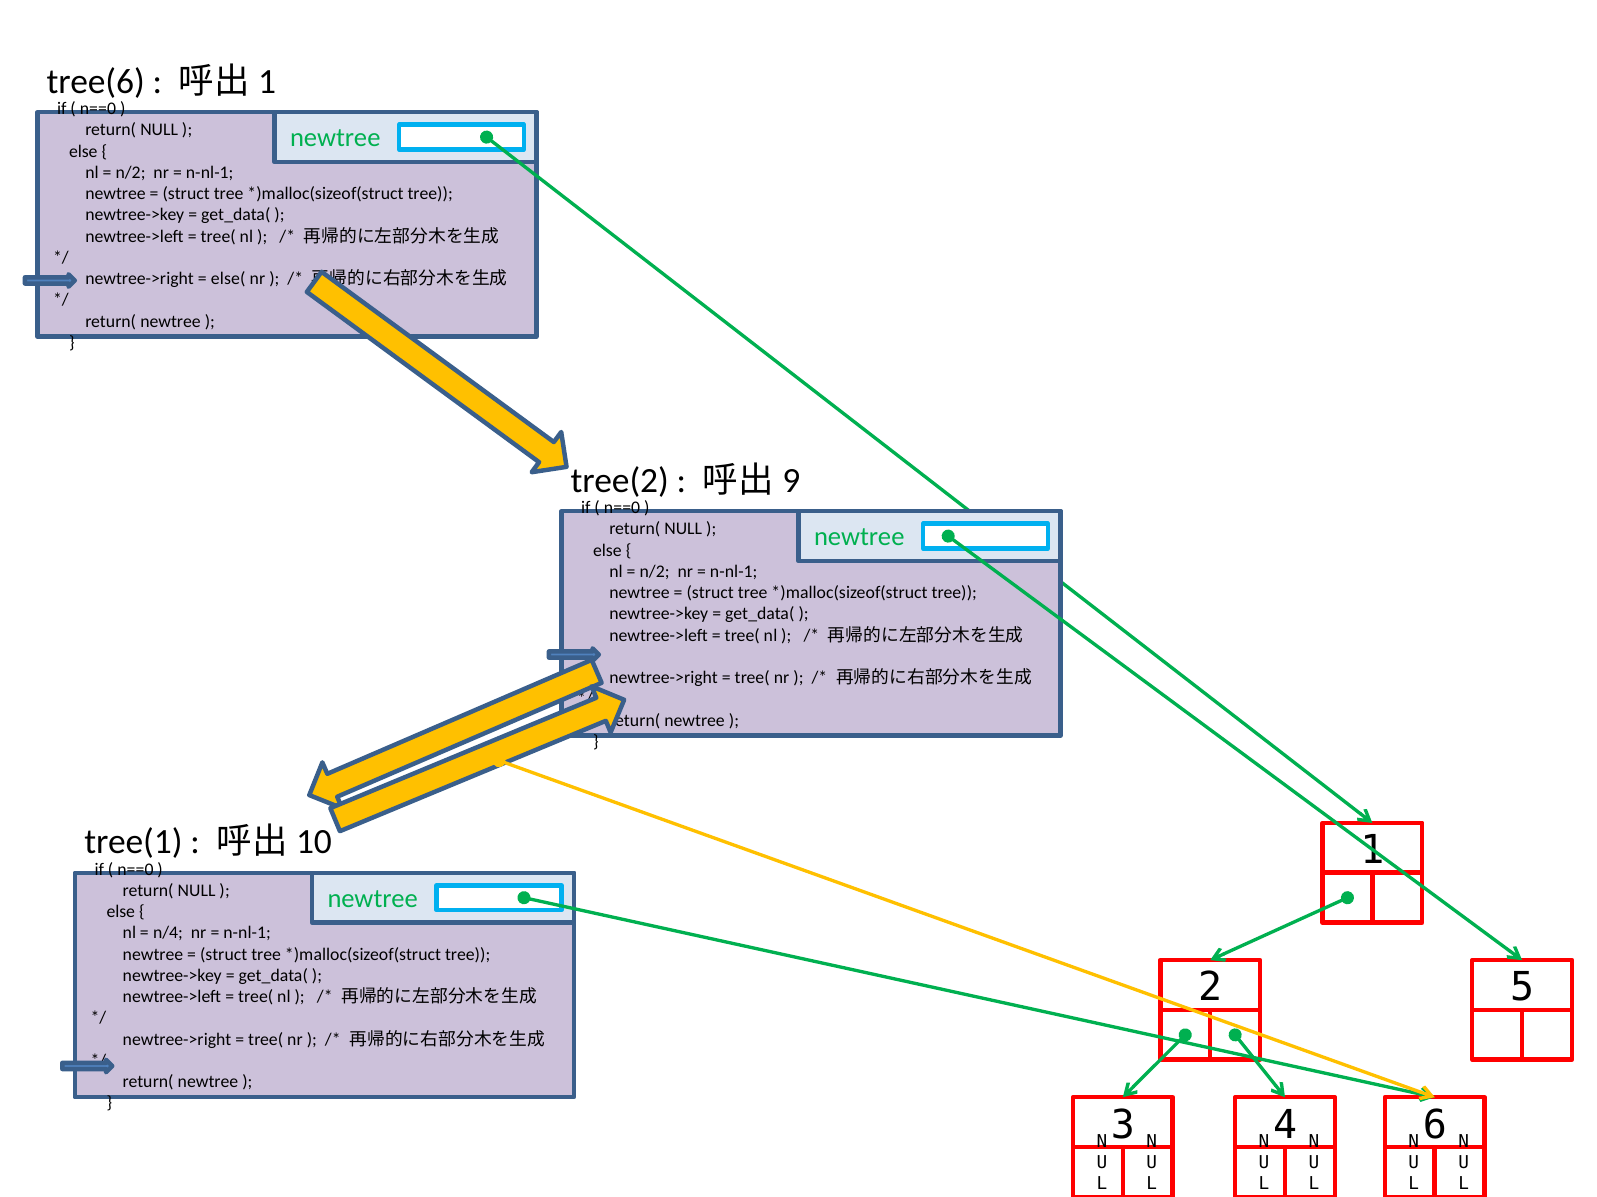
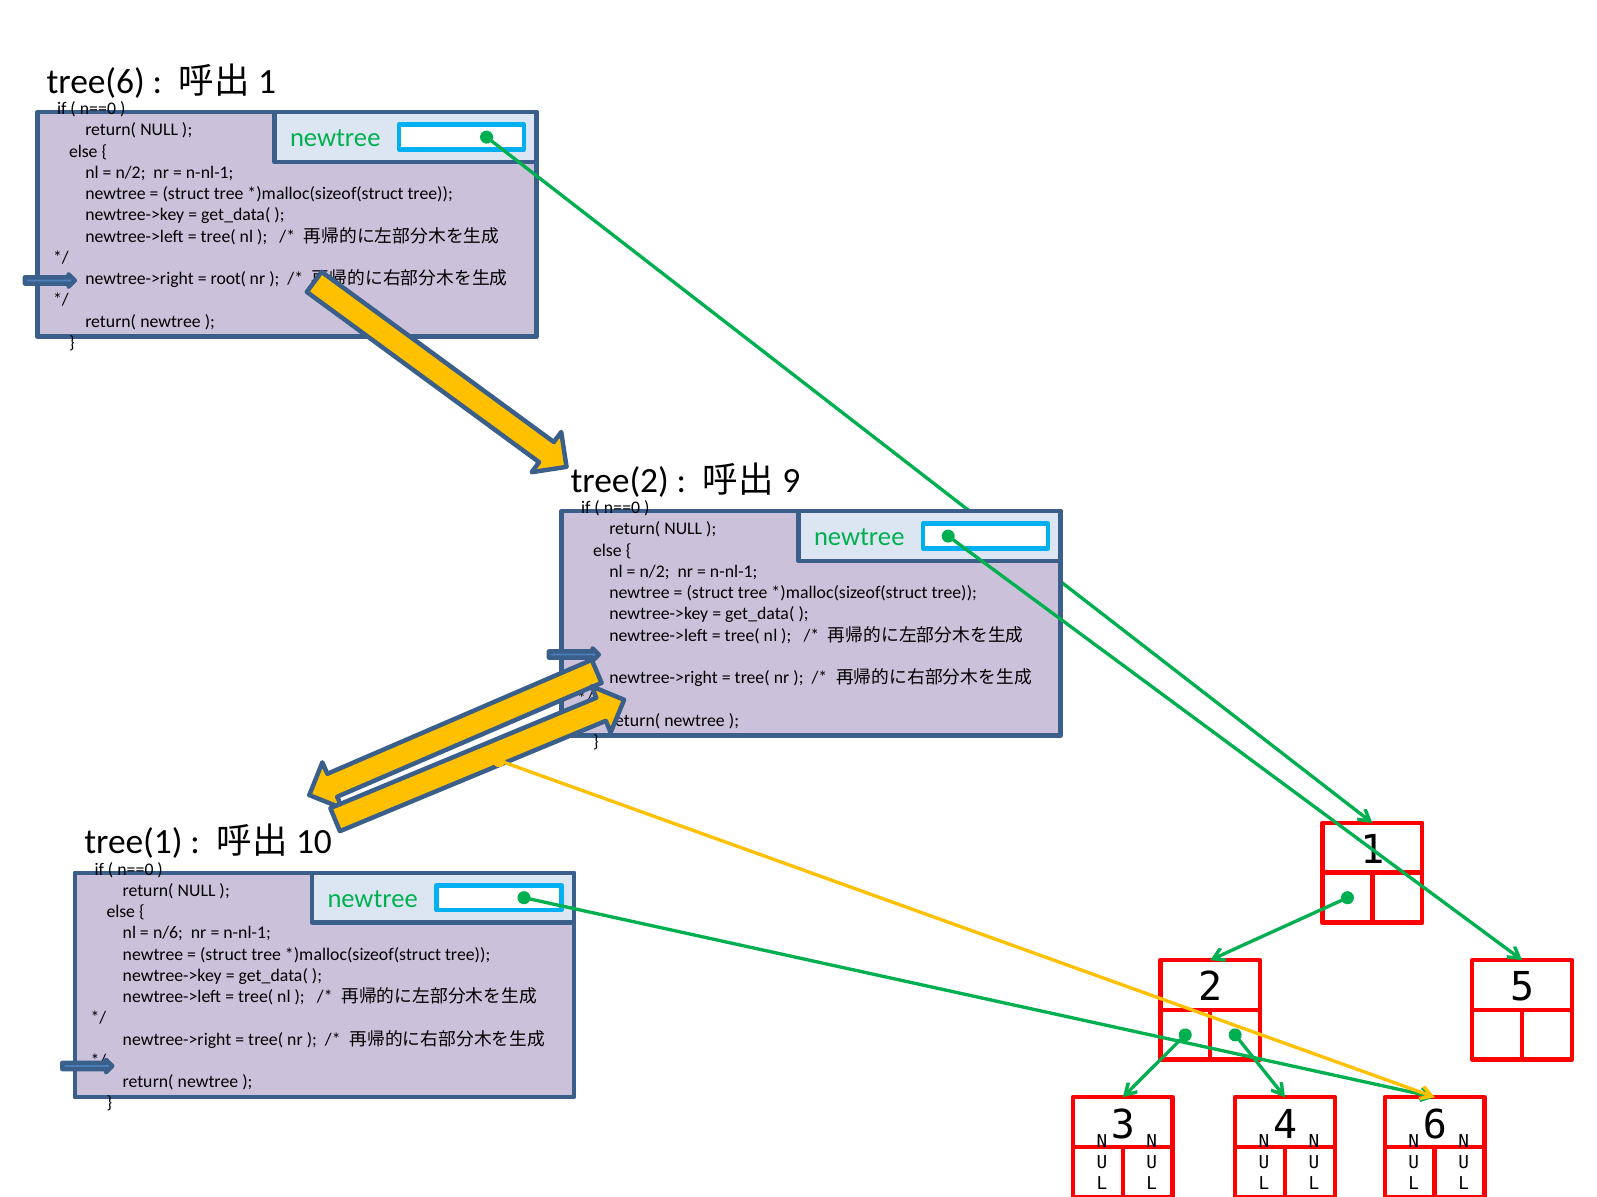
else(: else( -> root( (228, 279)
n/4: n/4 -> n/6 (168, 934)
